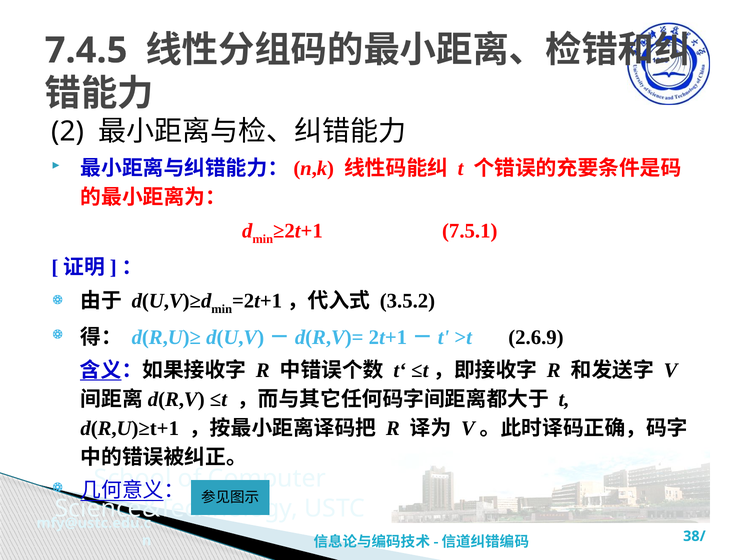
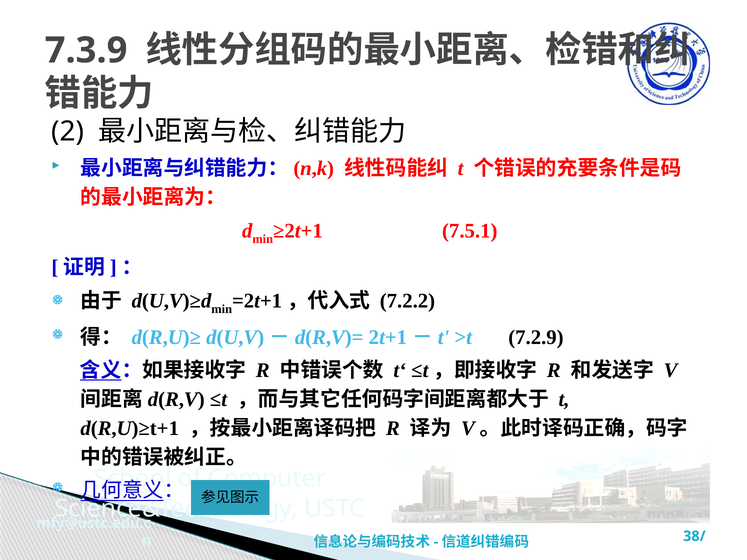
7.4.5: 7.4.5 -> 7.3.9 (86, 50)
3.5.2: 3.5.2 -> 7.2.2 (407, 301)
2.6.9: 2.6.9 -> 7.2.9 (536, 338)
